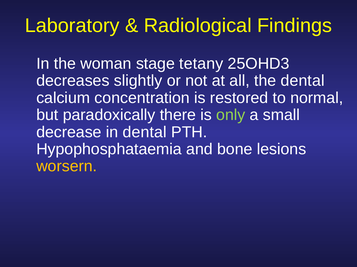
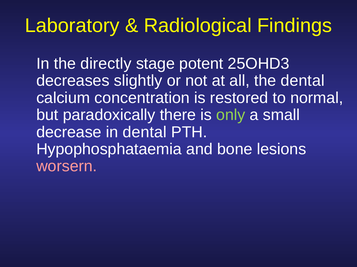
woman: woman -> directly (106, 64)
tetany: tetany -> potent (201, 64)
worsern colour: yellow -> pink (67, 167)
